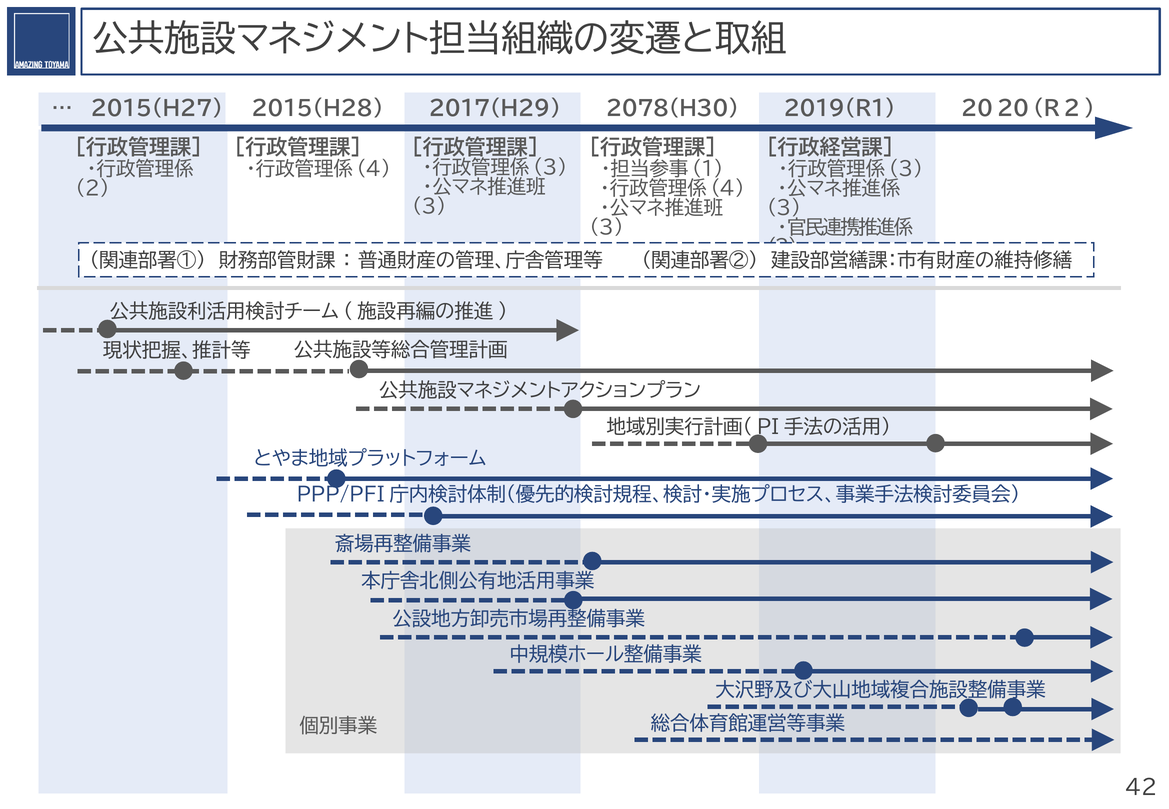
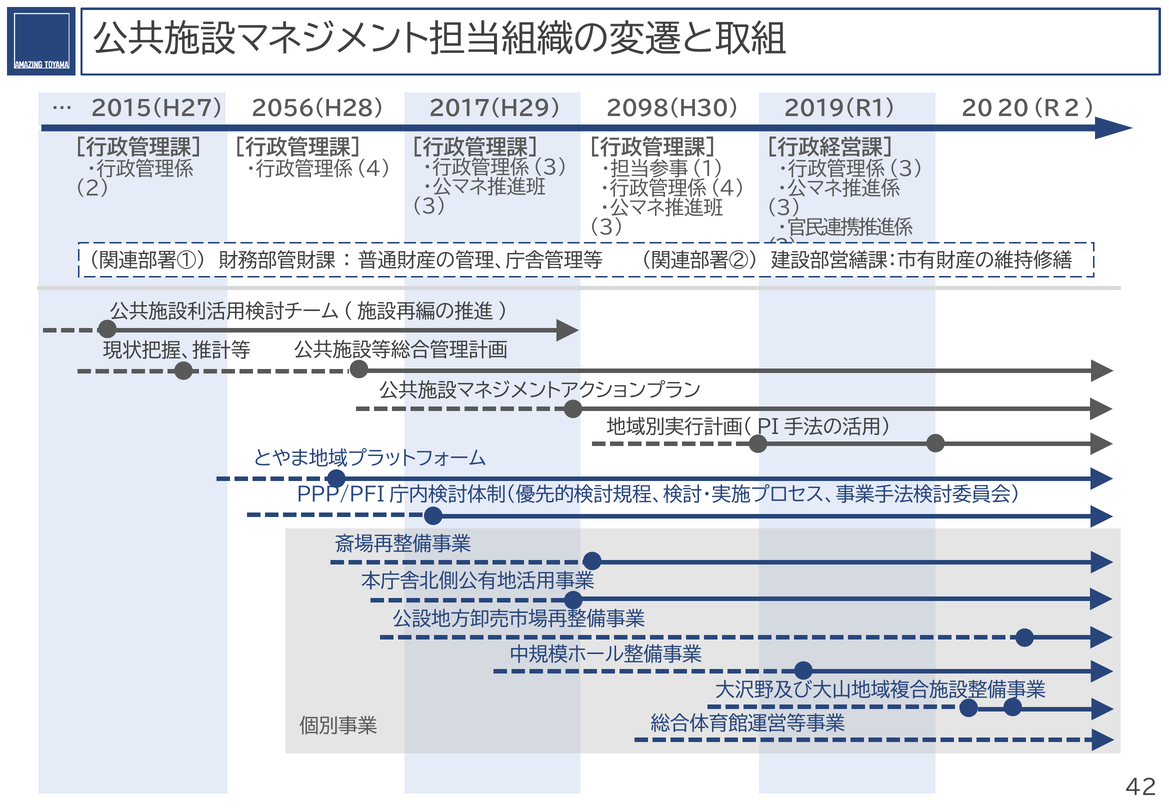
2015(H28: 2015(H28 -> 2056(H28 (318, 109)
2078(H30: 2078(H30 -> 2098(H30 (672, 109)
